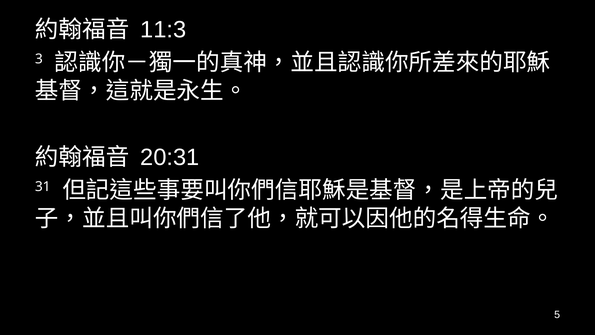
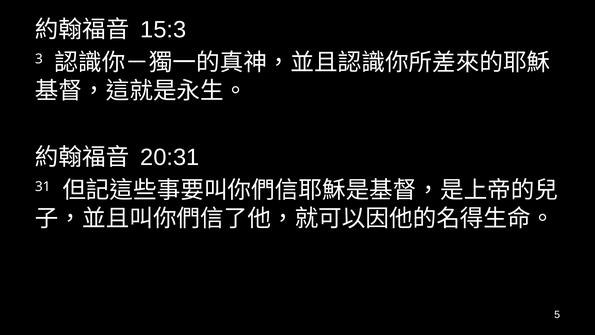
11:3: 11:3 -> 15:3 (163, 30)
